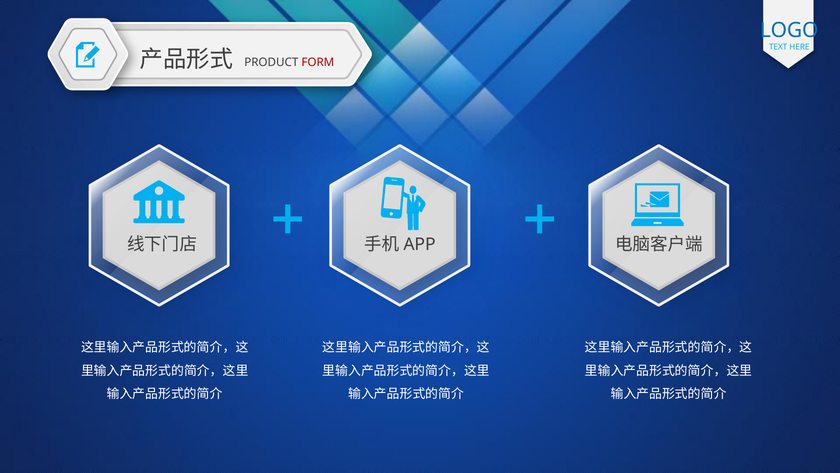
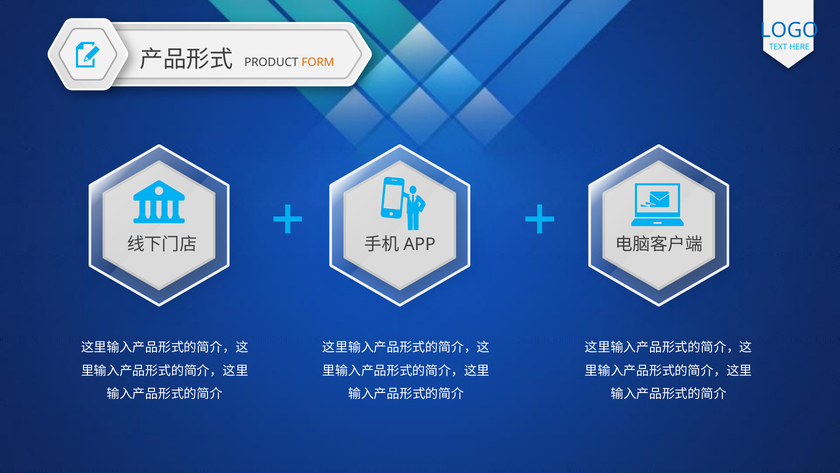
FORM colour: red -> orange (318, 62)
